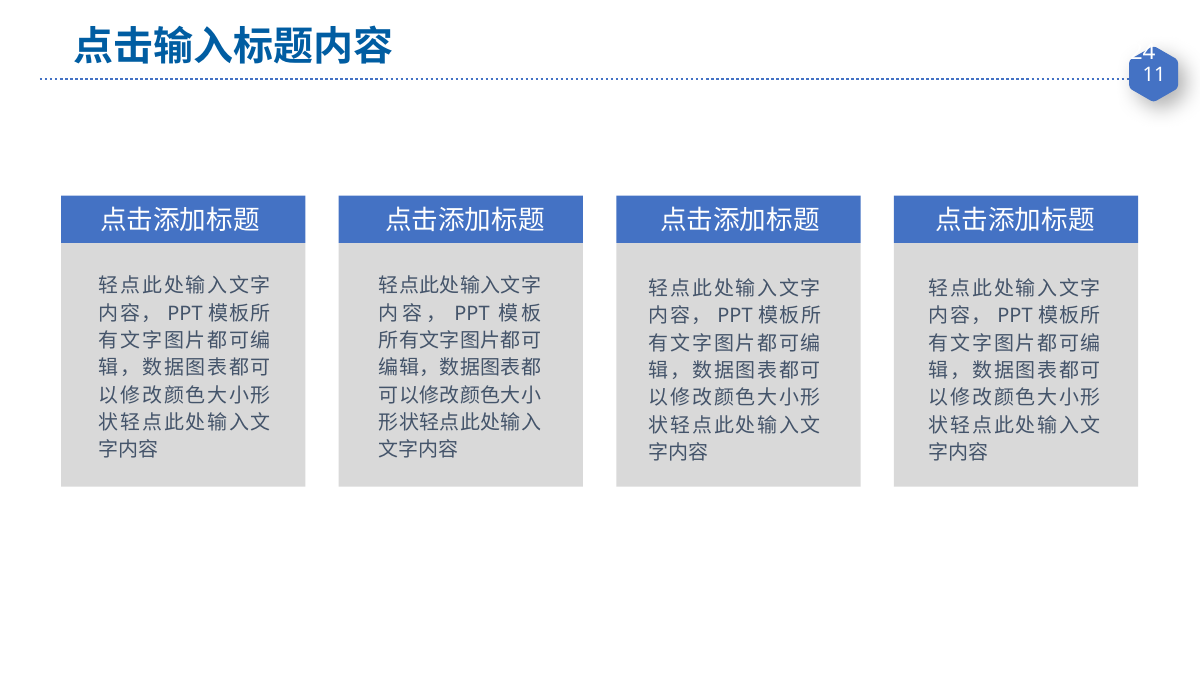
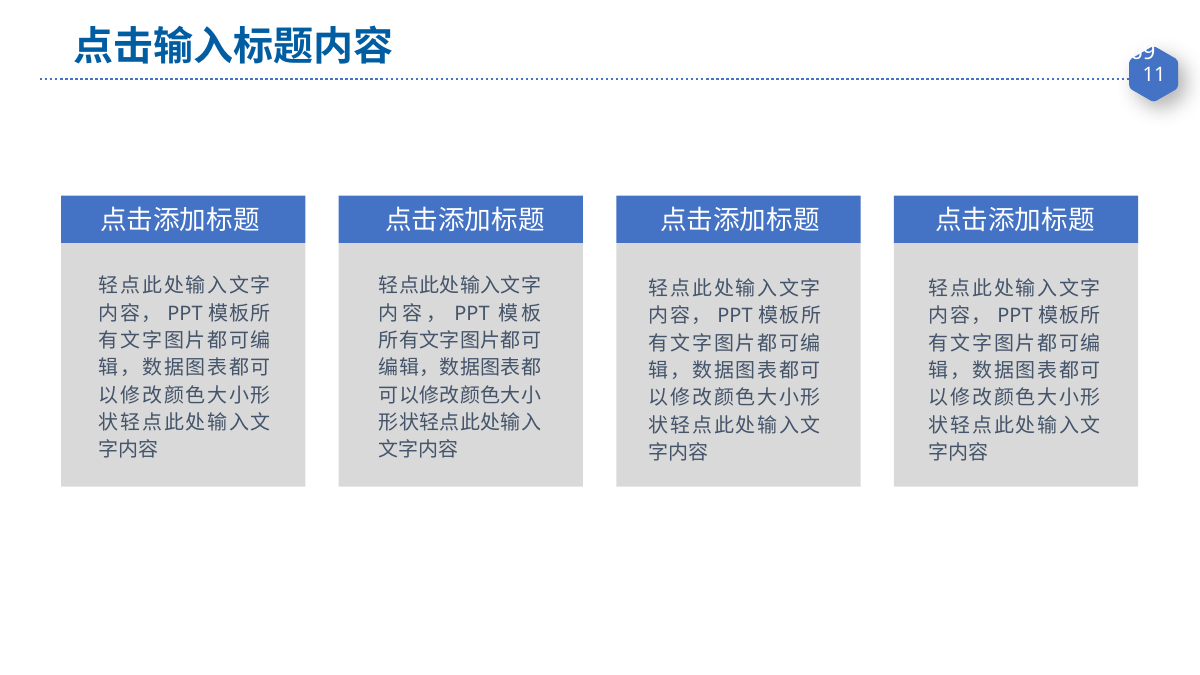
24: 24 -> 69 (1143, 52)
